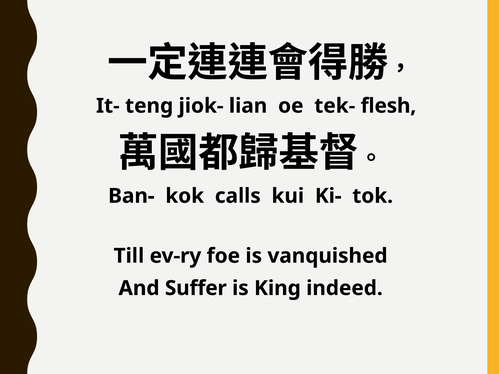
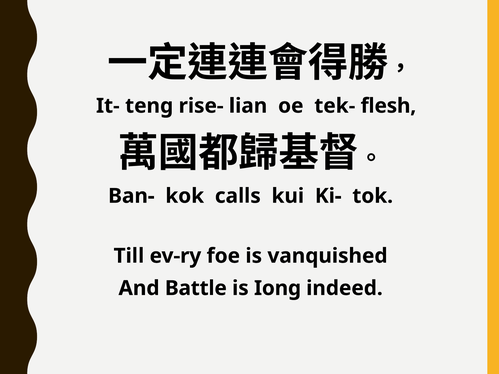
jiok-: jiok- -> rise- (201, 106)
Suffer: Suffer -> Battle (196, 288)
King: King -> Iong (278, 288)
